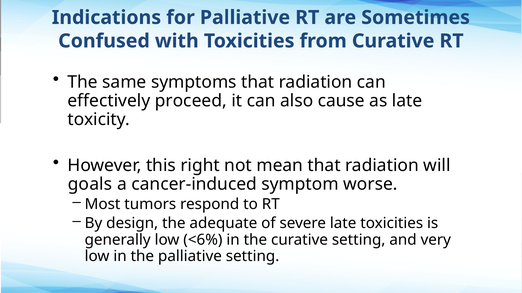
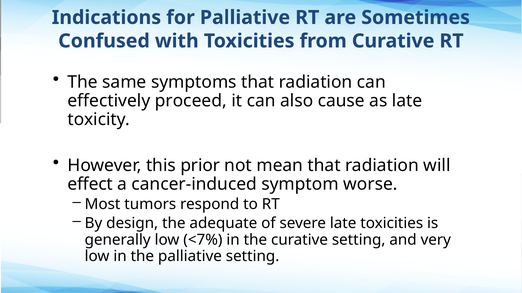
right: right -> prior (200, 166)
goals: goals -> effect (90, 184)
<6%: <6% -> <7% (203, 240)
